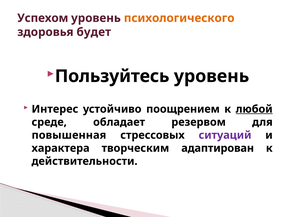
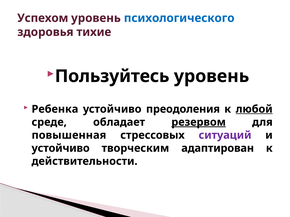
психологического colour: orange -> blue (179, 18)
будет: будет -> тихие (94, 32)
Интерес: Интерес -> Ребенка (55, 109)
поощрением: поощрением -> преодоления (183, 109)
резервом underline: none -> present (199, 122)
характера: характера -> устойчиво (61, 149)
